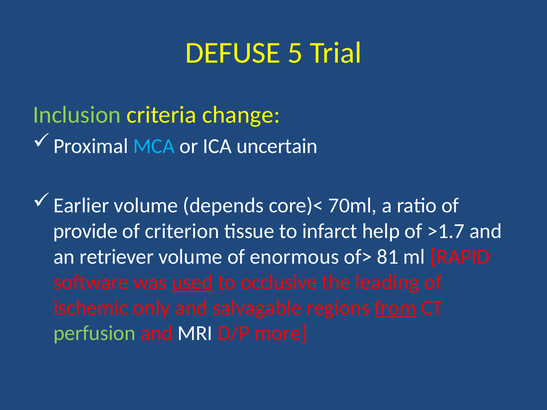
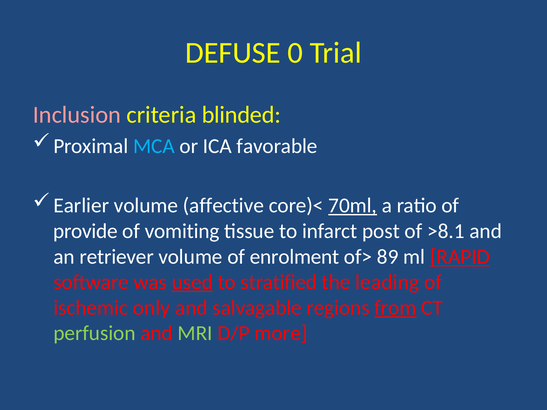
5: 5 -> 0 (295, 53)
Inclusion colour: light green -> pink (77, 115)
change: change -> blinded (241, 115)
uncertain: uncertain -> favorable (277, 146)
depends: depends -> affective (223, 206)
70ml underline: none -> present (353, 206)
criterion: criterion -> vomiting (182, 231)
help: help -> post (381, 231)
>1.7: >1.7 -> >8.1 (446, 231)
enormous: enormous -> enrolment (295, 257)
81: 81 -> 89 (388, 257)
RAPID underline: none -> present (460, 257)
occlusive: occlusive -> stratified (279, 282)
MRI colour: white -> light green (195, 333)
